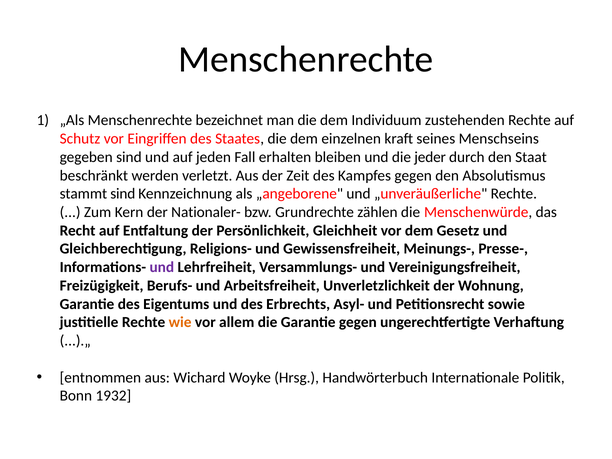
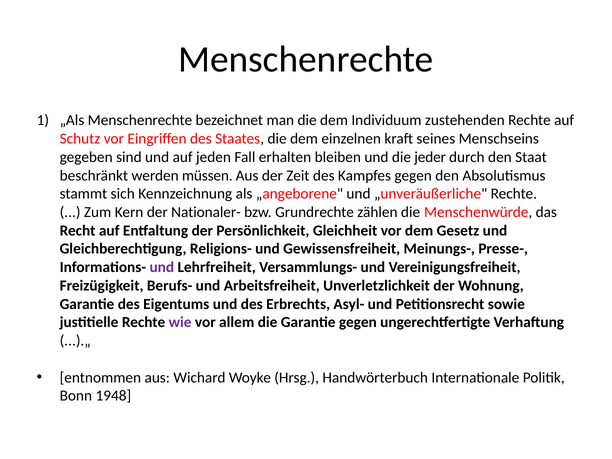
verletzt: verletzt -> müssen (207, 175)
stammt sind: sind -> sich (123, 194)
wie colour: orange -> purple (180, 322)
1932: 1932 -> 1948 (113, 396)
